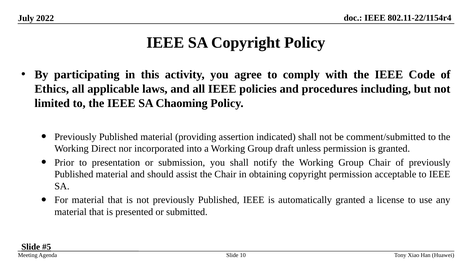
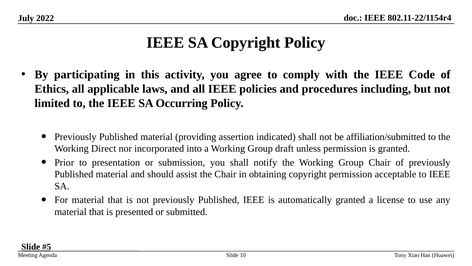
Chaoming: Chaoming -> Occurring (182, 103)
comment/submitted: comment/submitted -> affiliation/submitted (386, 137)
